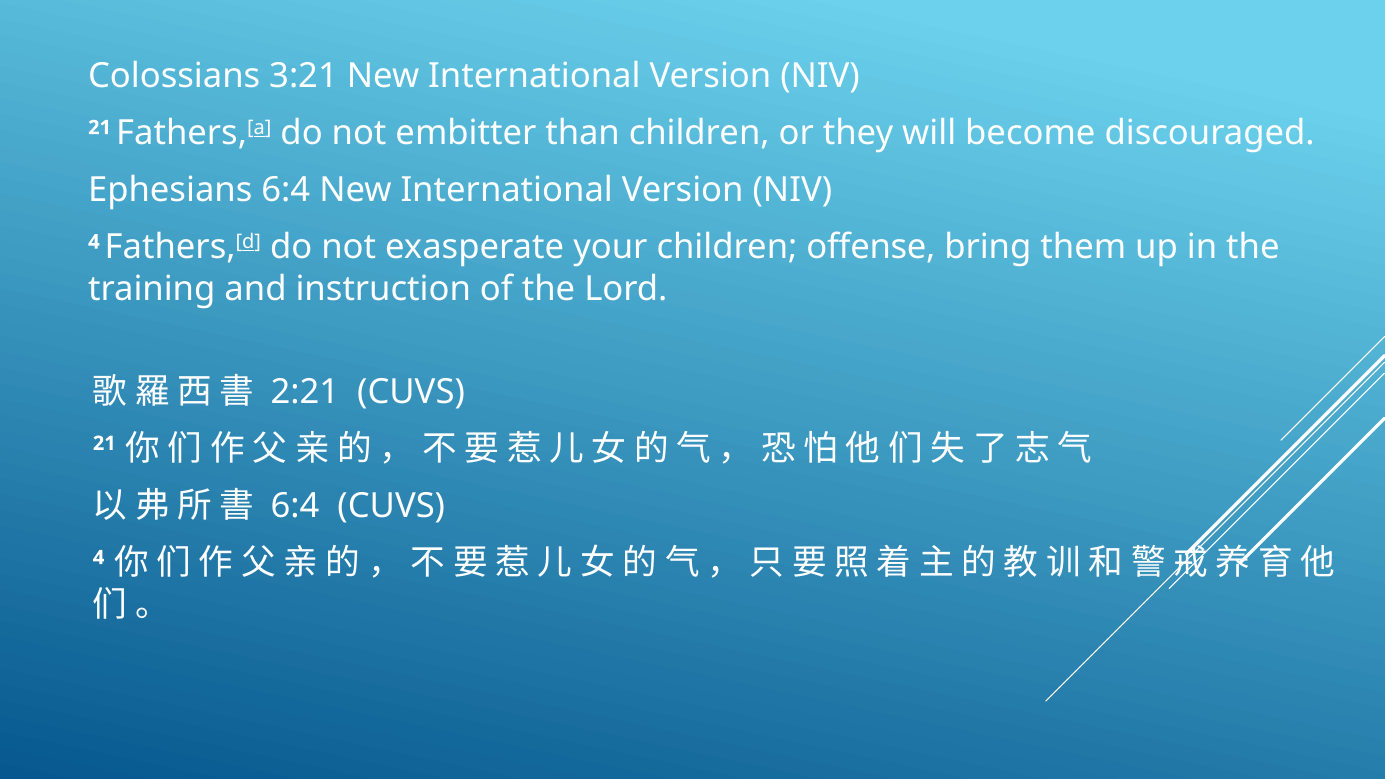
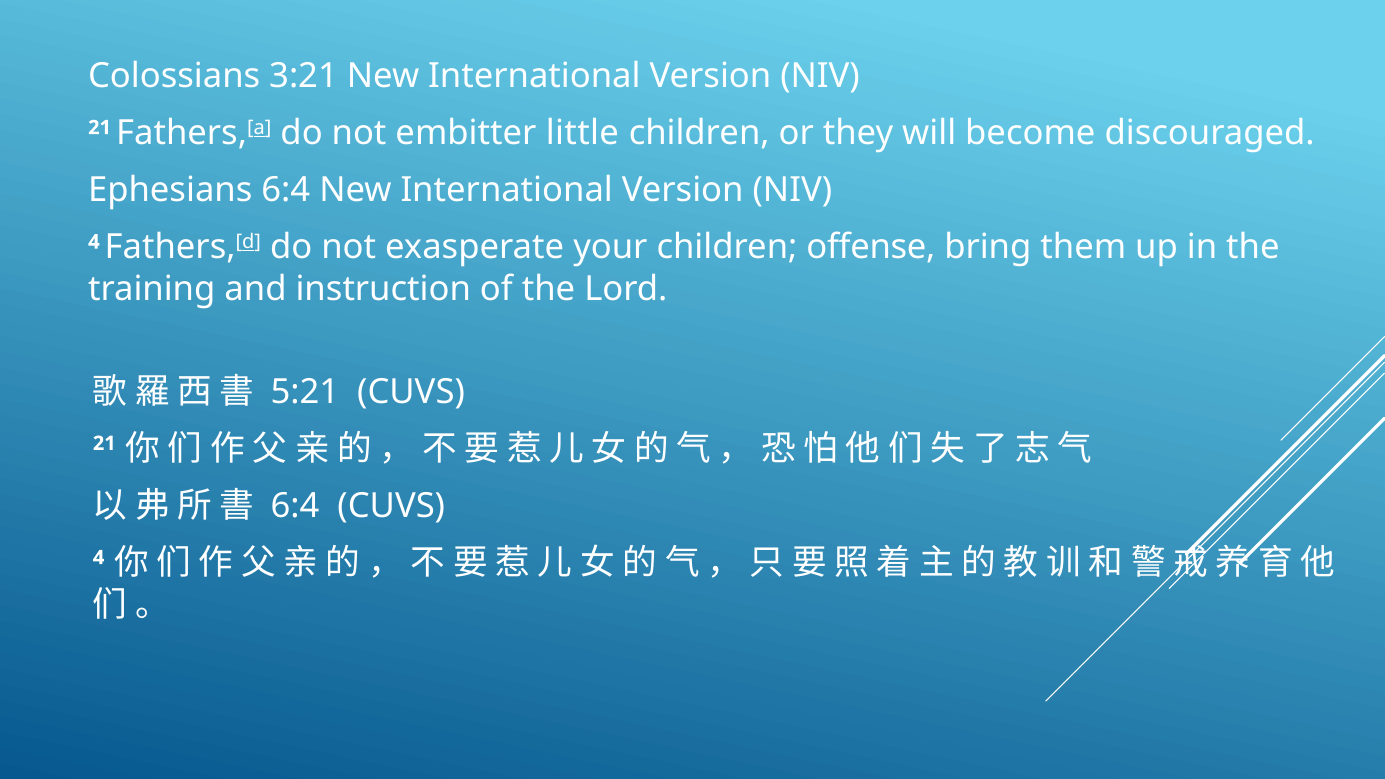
than: than -> little (582, 133)
2:21: 2:21 -> 5:21 (305, 392)
